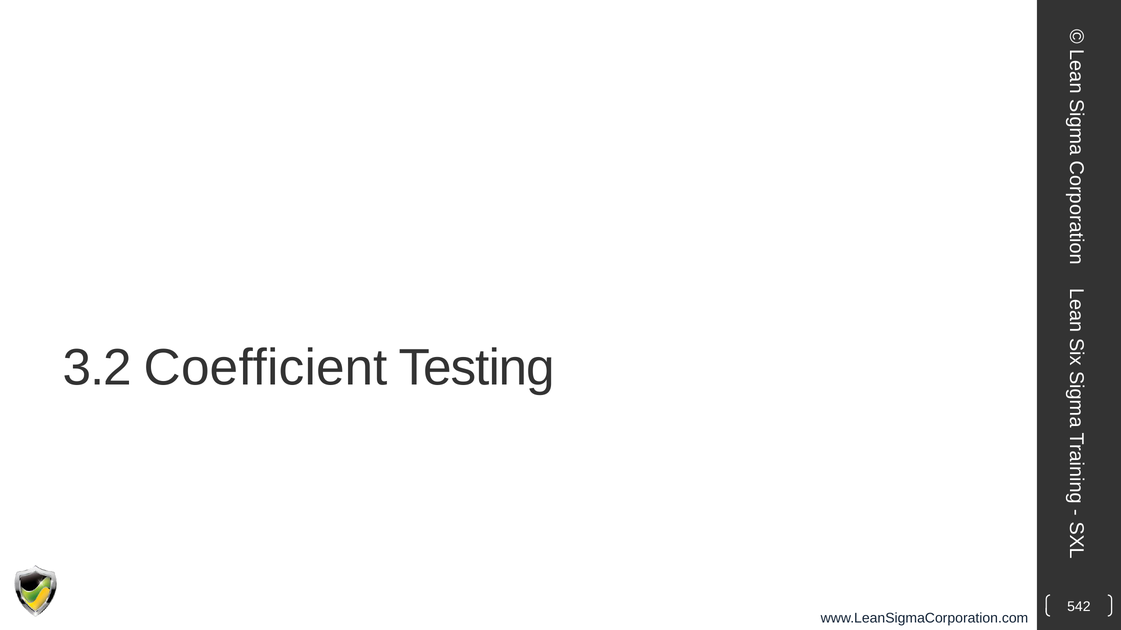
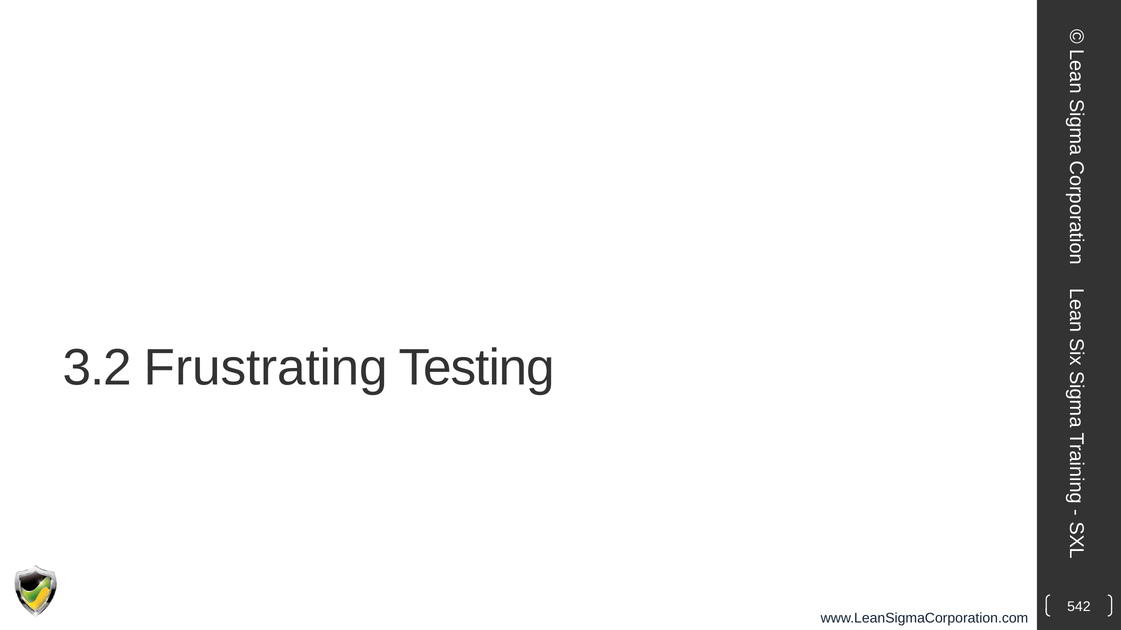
Coefficient: Coefficient -> Frustrating (266, 368)
